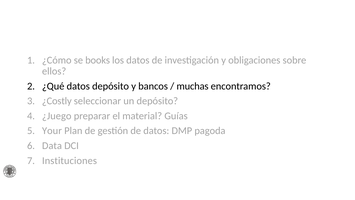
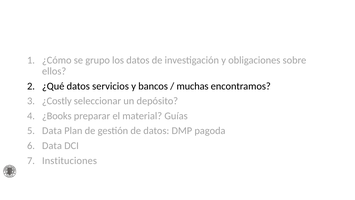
books: books -> grupo (98, 60)
datos depósito: depósito -> servicios (111, 86)
¿Juego: ¿Juego -> ¿Books (57, 116)
Your: Your -> Data (52, 131)
